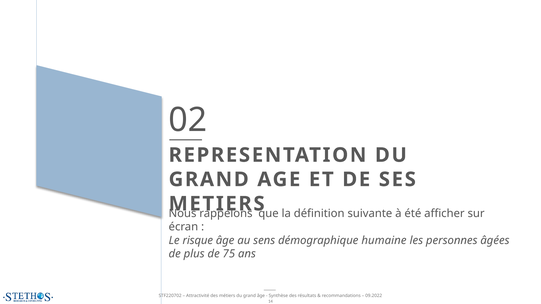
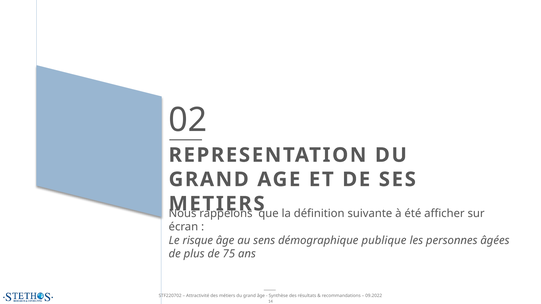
humaine: humaine -> publique (384, 241)
